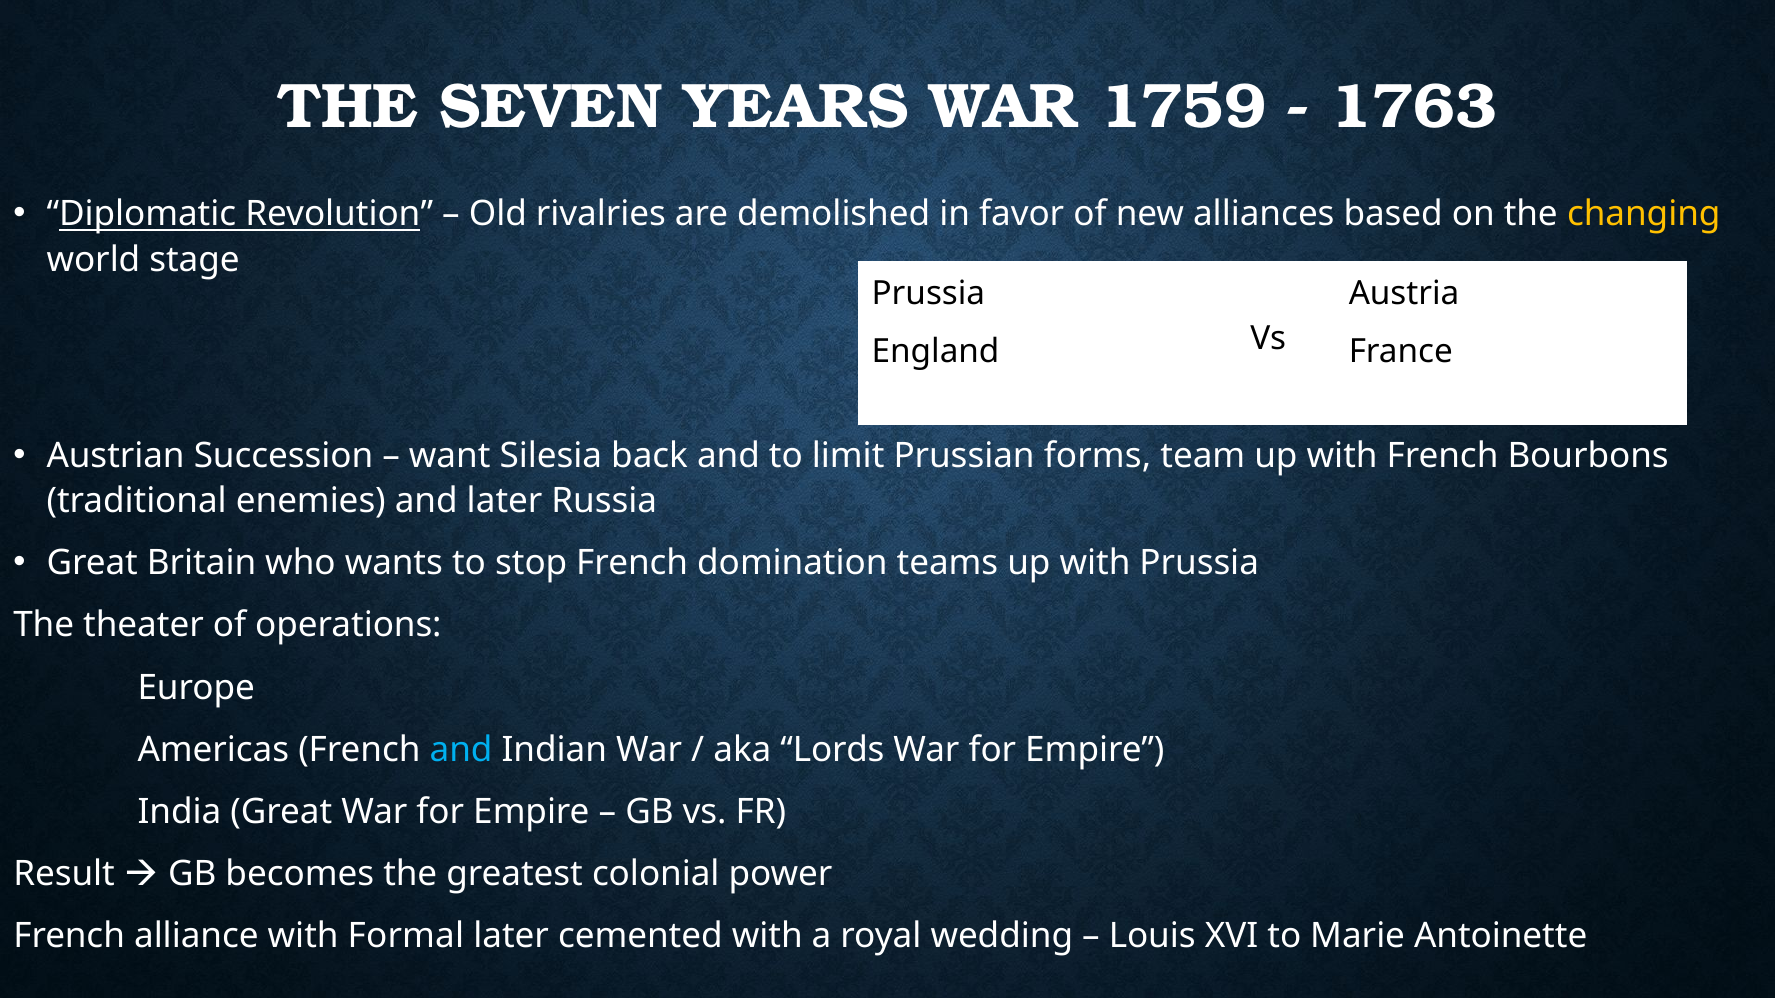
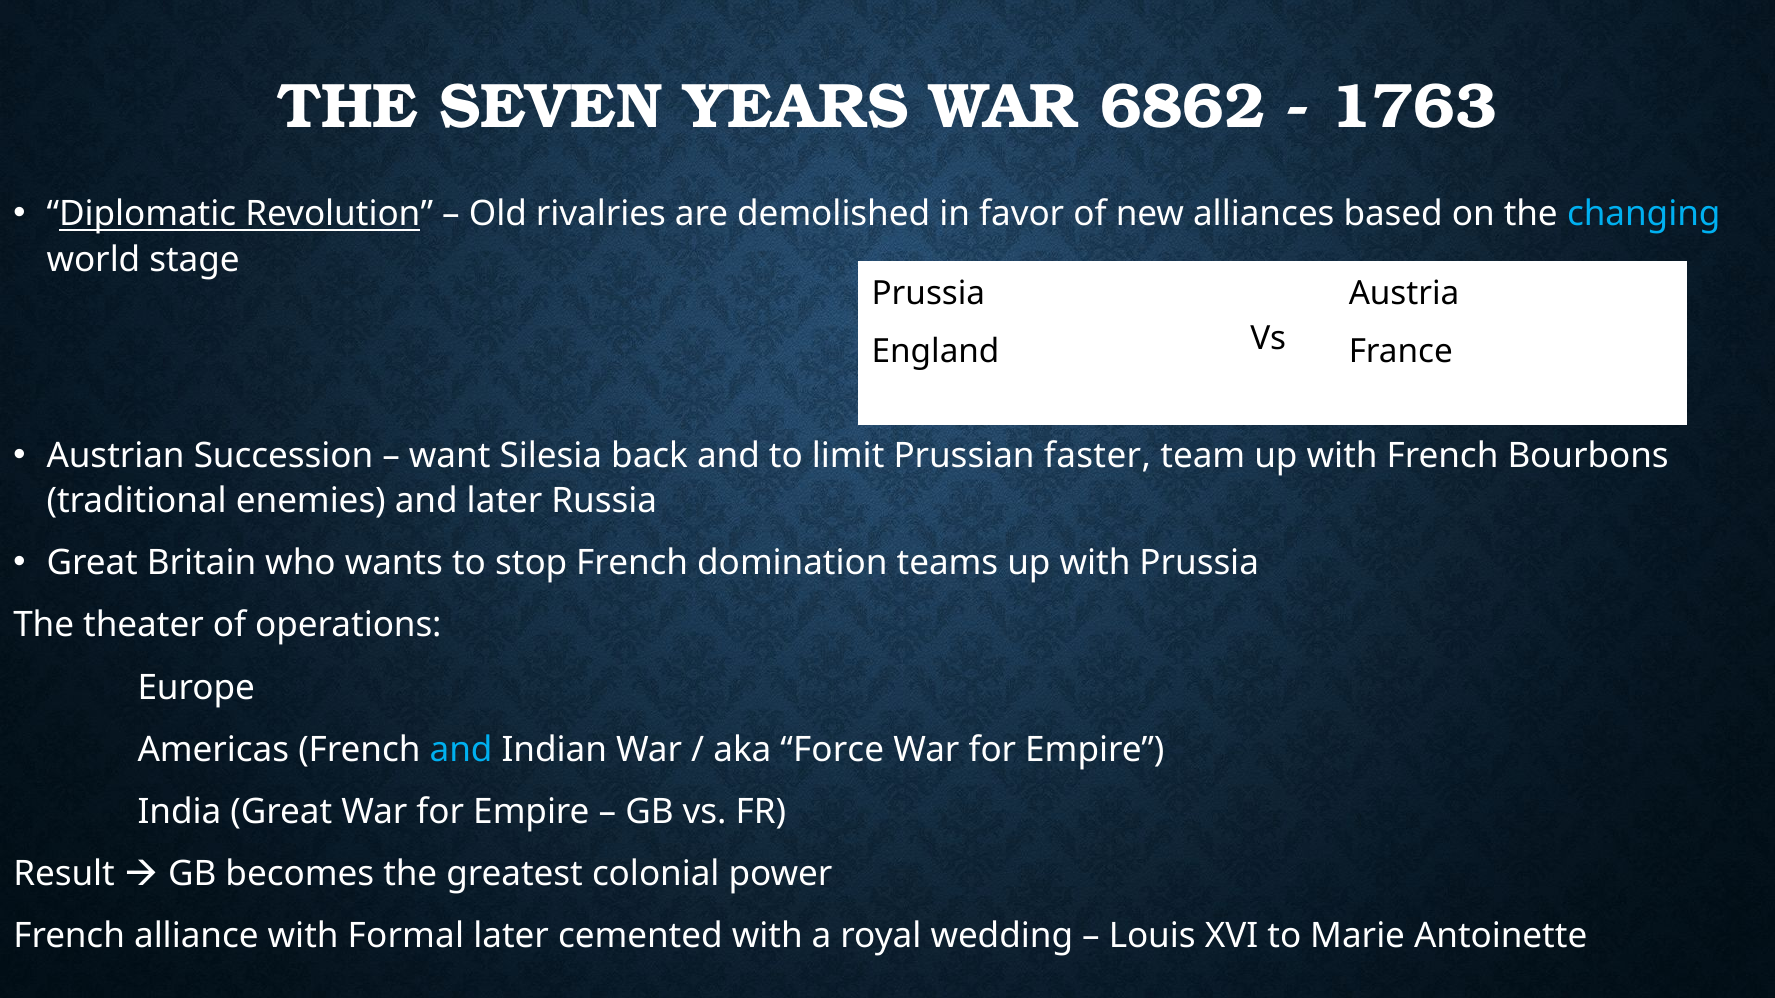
1759: 1759 -> 6862 (1183, 107)
changing colour: yellow -> light blue (1644, 214)
forms: forms -> faster (1097, 456)
Lords: Lords -> Force (832, 750)
